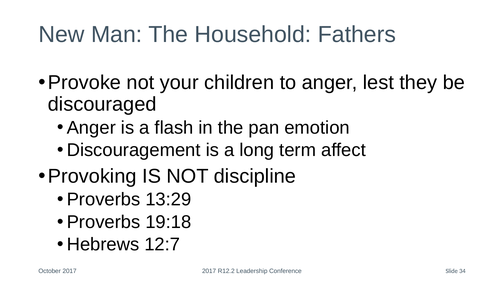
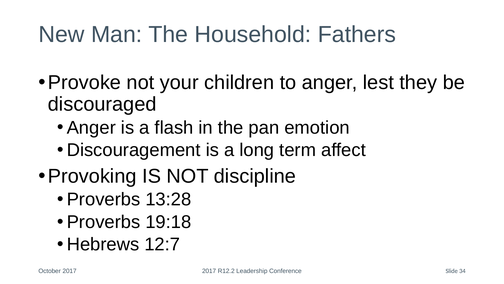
13:29: 13:29 -> 13:28 (168, 199)
